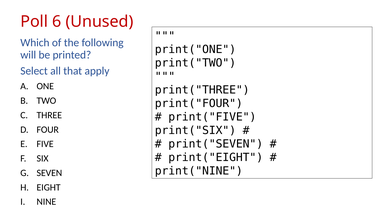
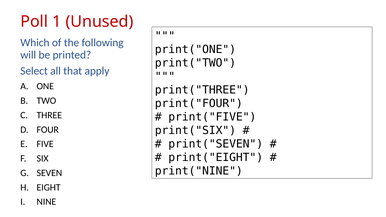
6: 6 -> 1 (57, 22)
